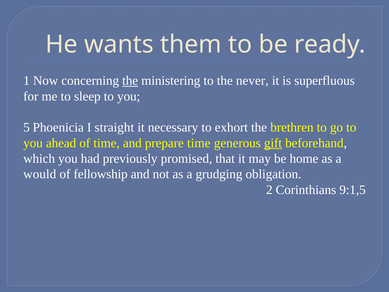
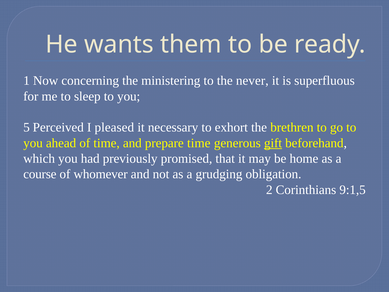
the underline: present -> none (130, 81)
Phoenicia: Phoenicia -> Perceived (58, 127)
straight: straight -> pleased (114, 127)
would: would -> course (40, 174)
fellowship: fellowship -> whomever (101, 174)
